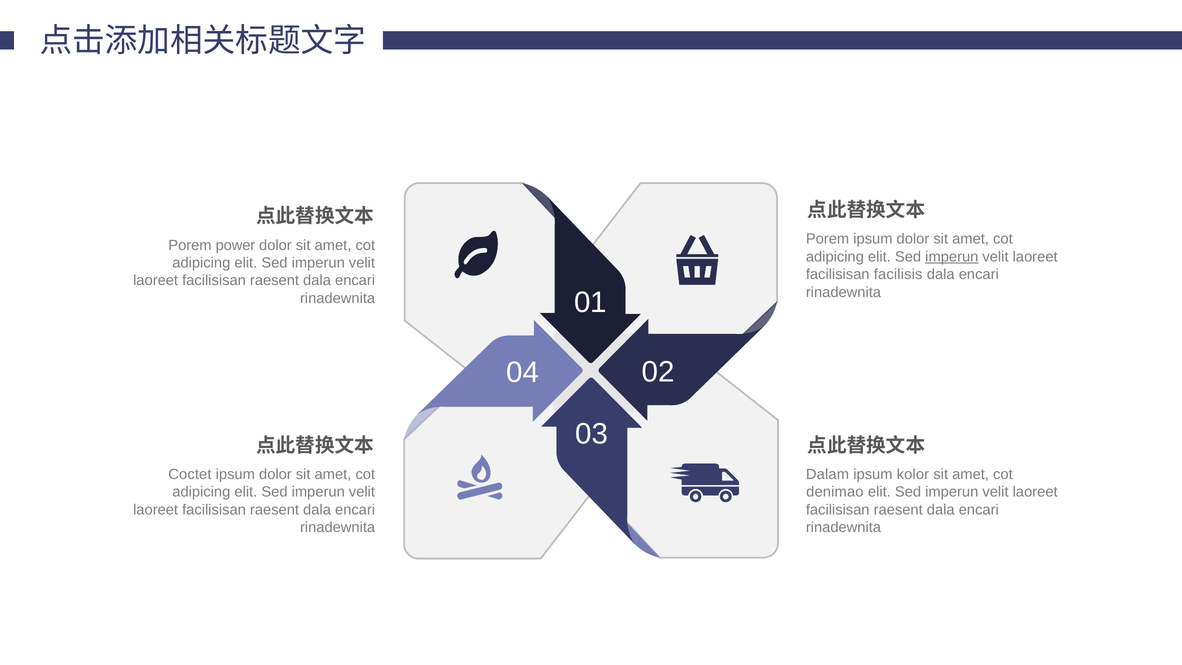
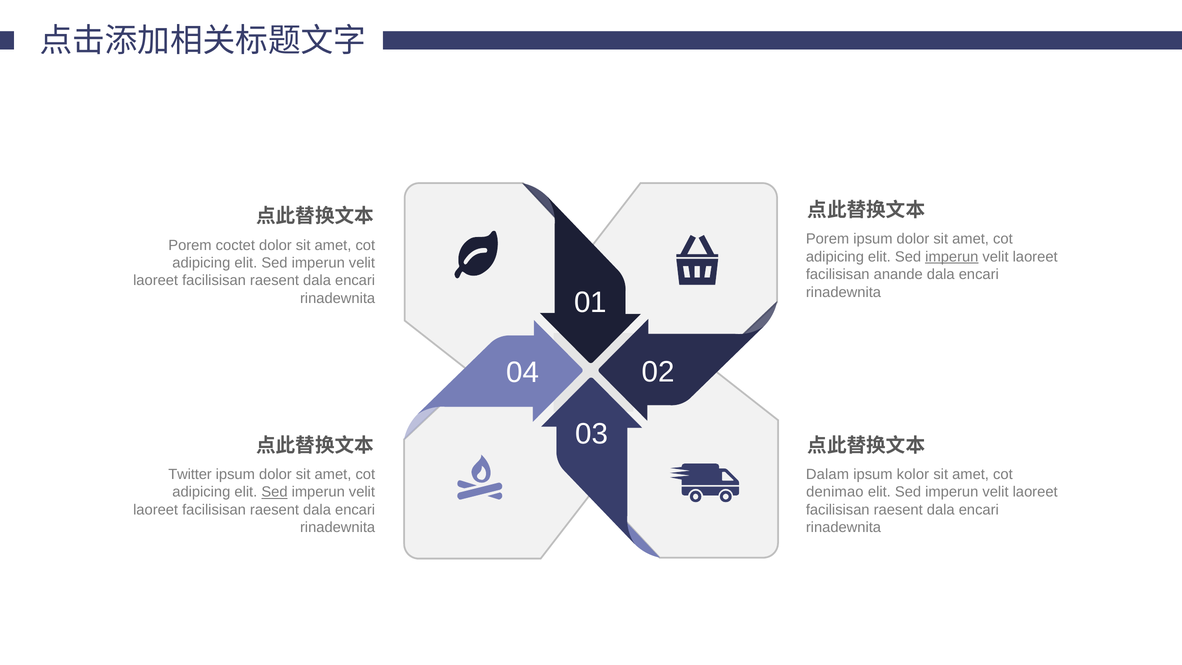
power: power -> coctet (235, 245)
facilisis: facilisis -> anande (898, 274)
Coctet: Coctet -> Twitter (190, 474)
Sed underline: none -> present (274, 492)
